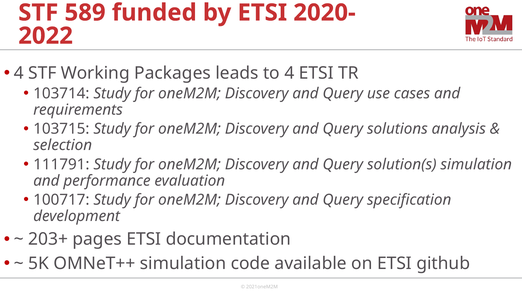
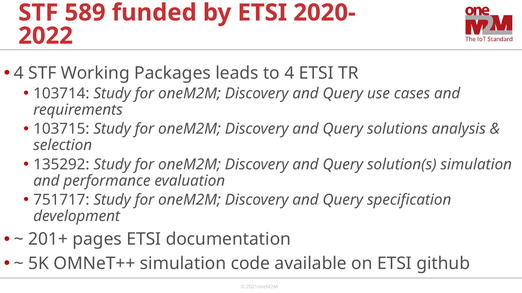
111791: 111791 -> 135292 (61, 165)
100717: 100717 -> 751717 (61, 200)
203+: 203+ -> 201+ (48, 240)
